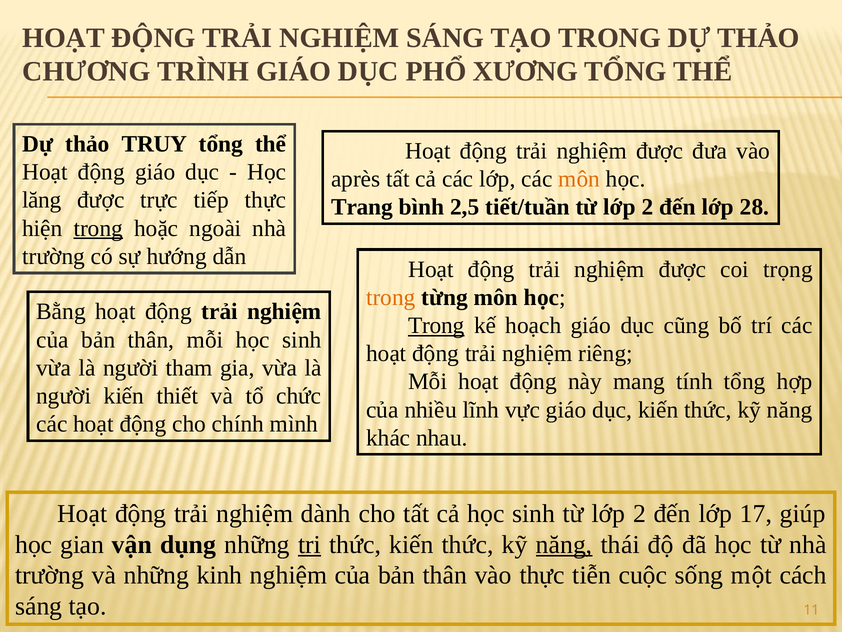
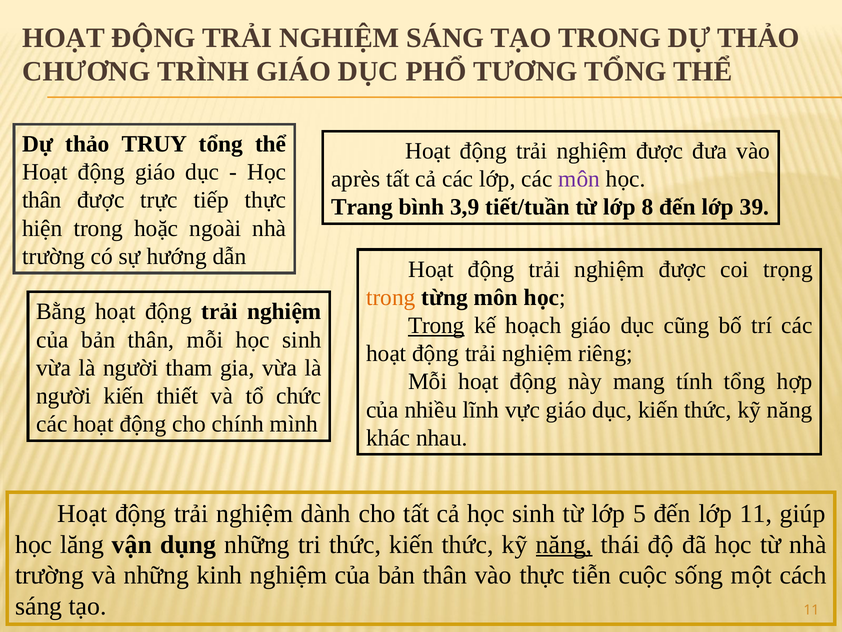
XƯƠNG: XƯƠNG -> TƯƠNG (525, 71)
môn colour: orange -> purple (579, 179)
lăng: lăng -> thân (42, 200)
2,5: 2,5 -> 3,9 (465, 207)
tiết/tuần từ lớp 2: 2 -> 8 (648, 207)
28: 28 -> 39 (754, 207)
trong underline: present -> none (98, 228)
sinh từ lớp 2: 2 -> 5 (640, 513)
lớp 17: 17 -> 11 (756, 513)
gian: gian -> lăng (82, 544)
tri underline: present -> none (309, 544)
